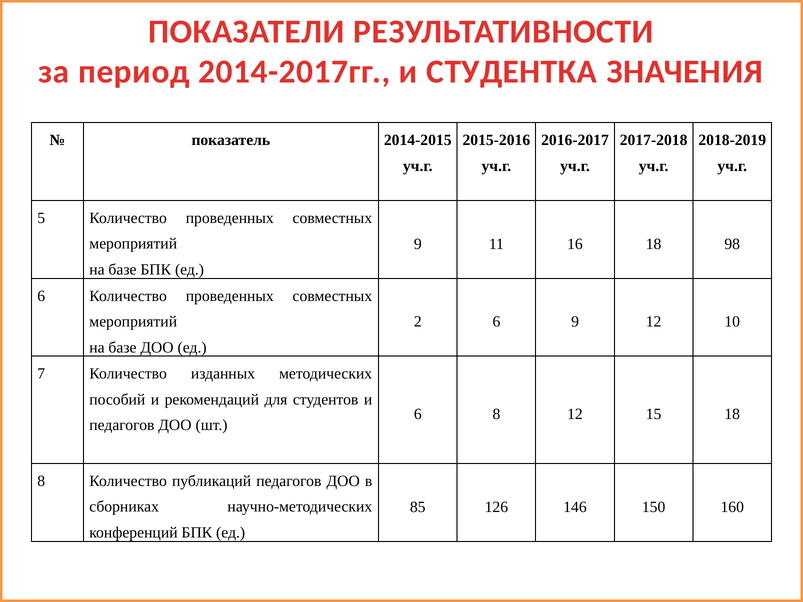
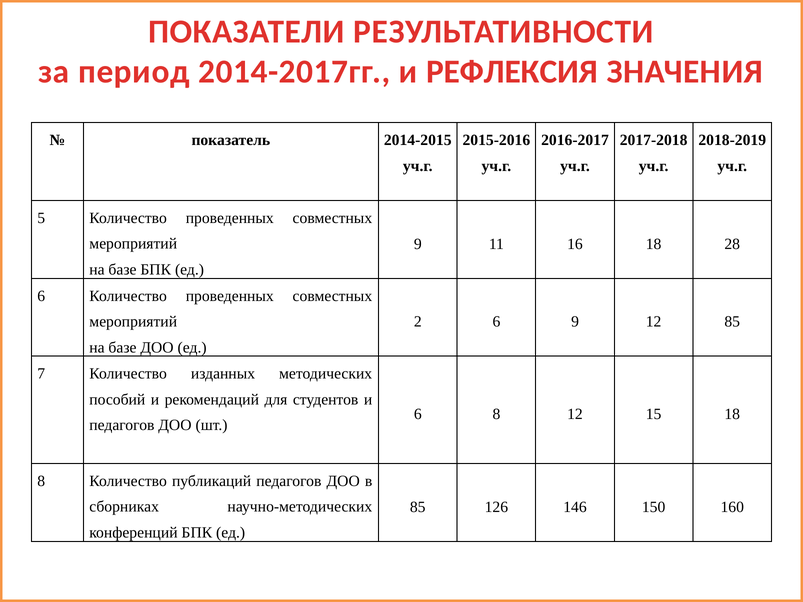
СТУДЕНТКА: СТУДЕНТКА -> РЕФЛЕКСИЯ (512, 72)
98: 98 -> 28 (732, 244)
12 10: 10 -> 85 (732, 322)
